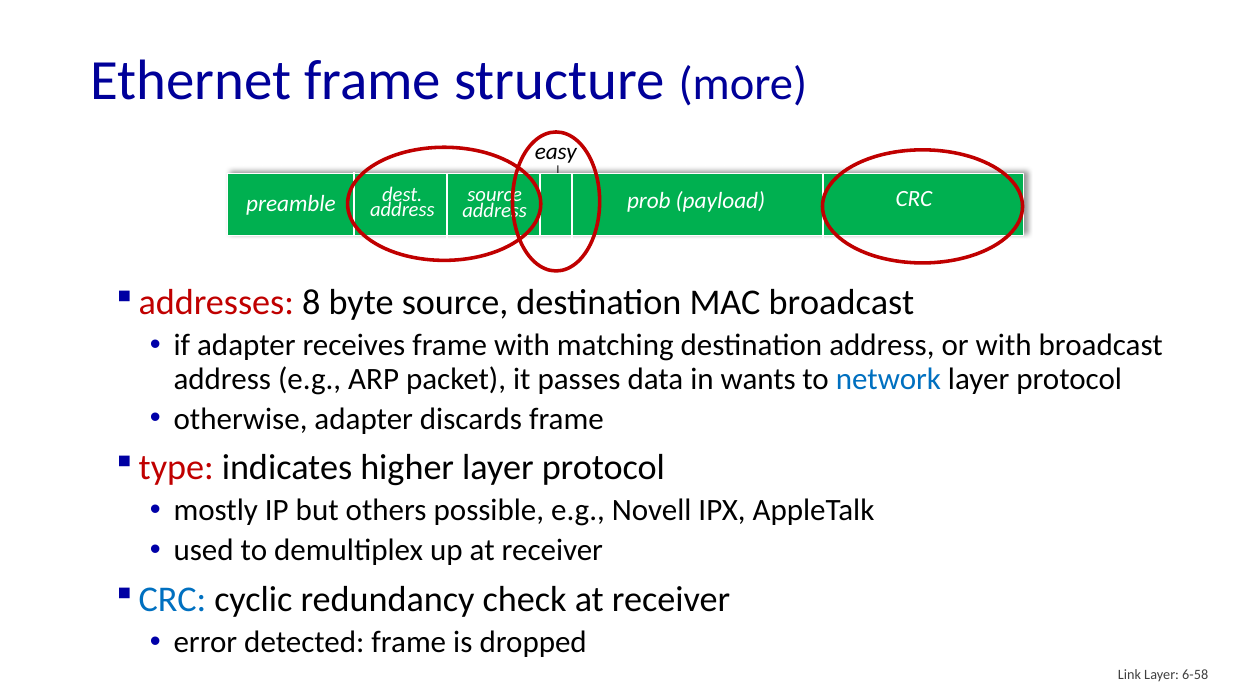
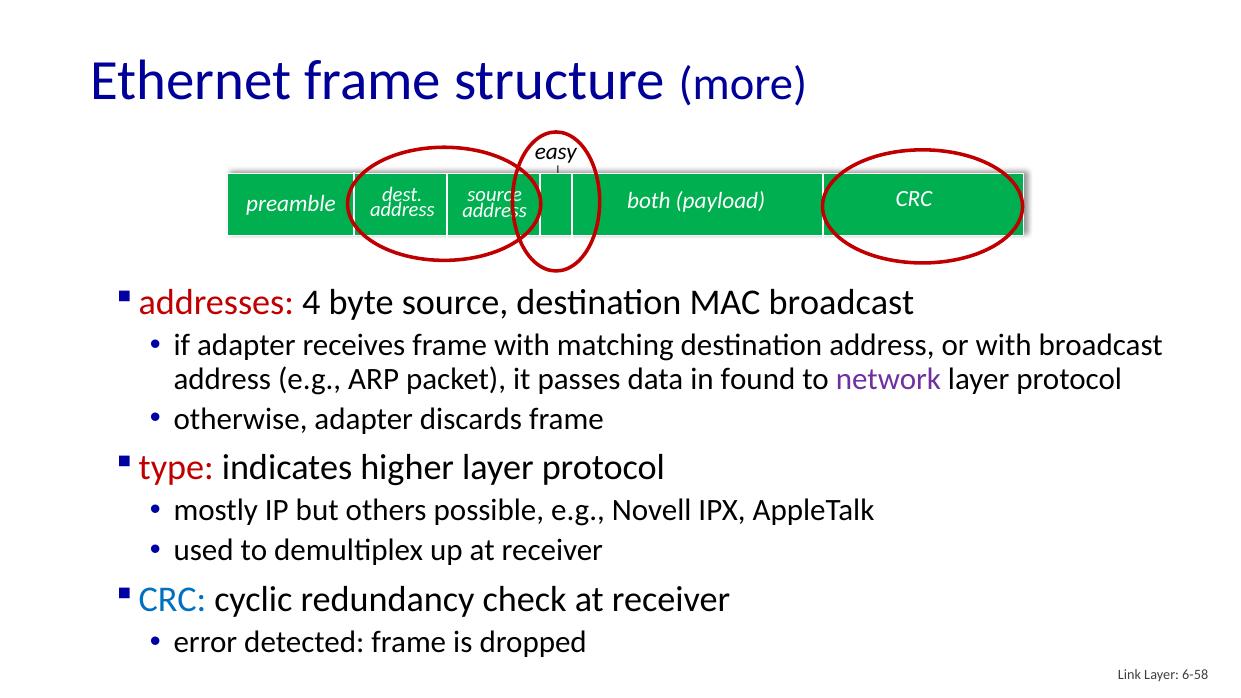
prob: prob -> both (649, 201)
8: 8 -> 4 (311, 303)
wants: wants -> found (758, 379)
network colour: blue -> purple (888, 379)
